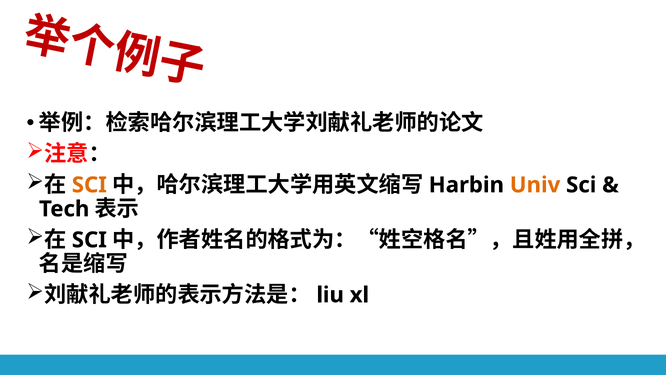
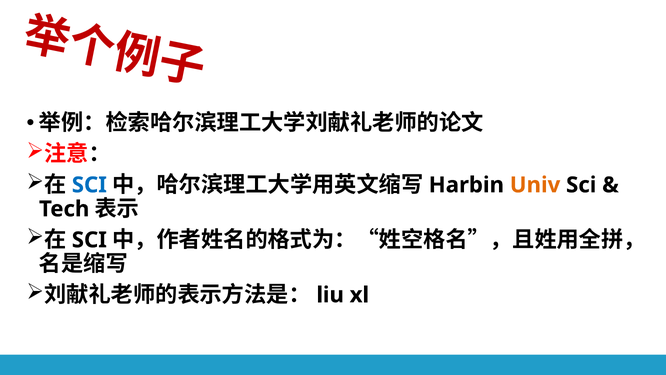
SCI colour: orange -> blue (89, 185)
